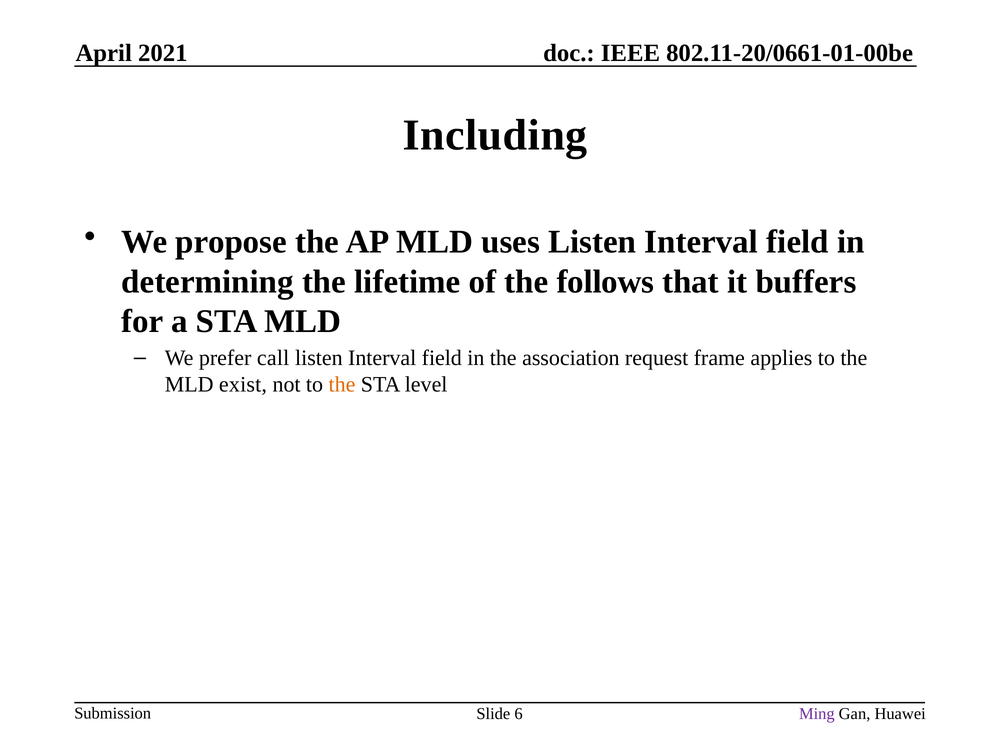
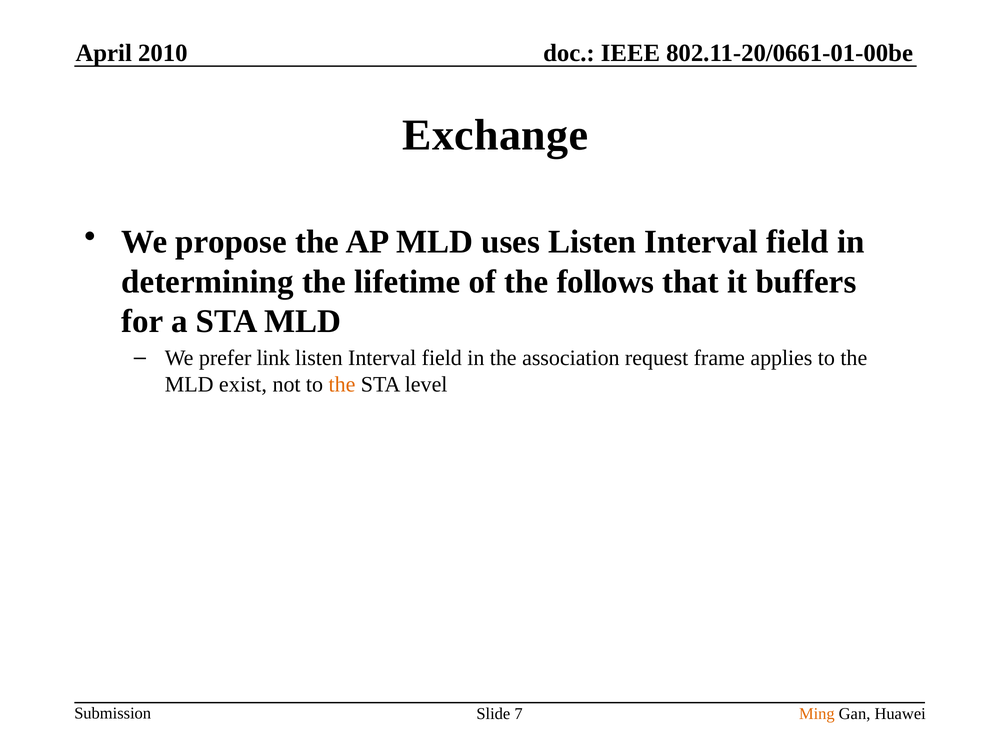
2021: 2021 -> 2010 (163, 53)
Including: Including -> Exchange (495, 135)
call: call -> link (273, 358)
Ming colour: purple -> orange (817, 713)
6: 6 -> 7 (519, 713)
